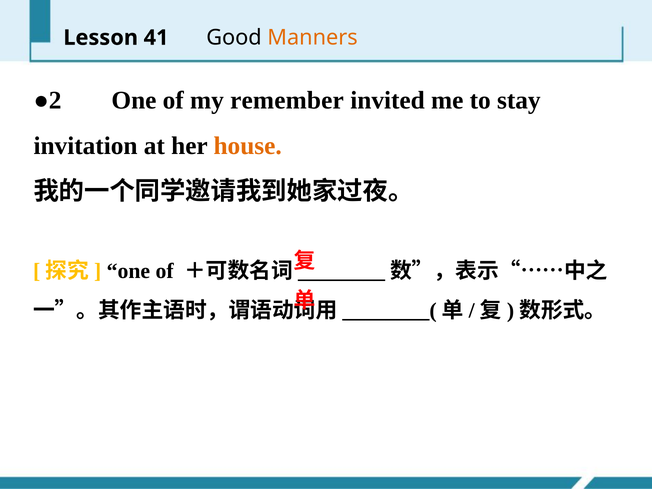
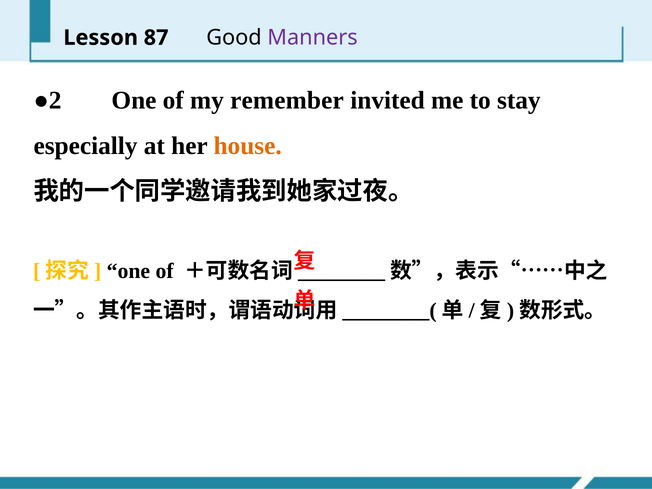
41: 41 -> 87 (156, 38)
Manners colour: orange -> purple (313, 38)
invitation: invitation -> especially (86, 146)
